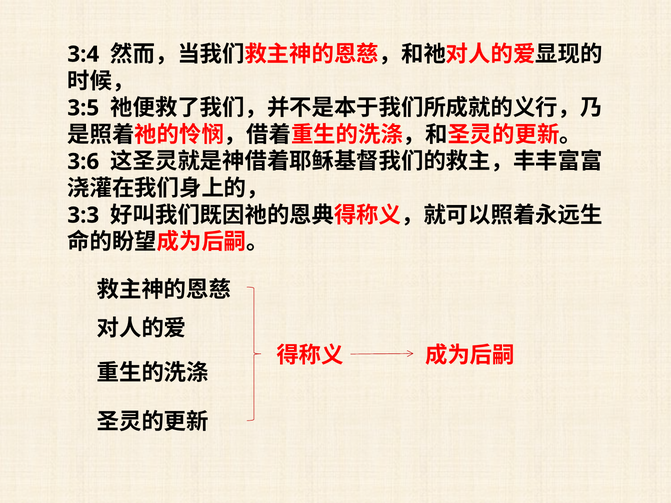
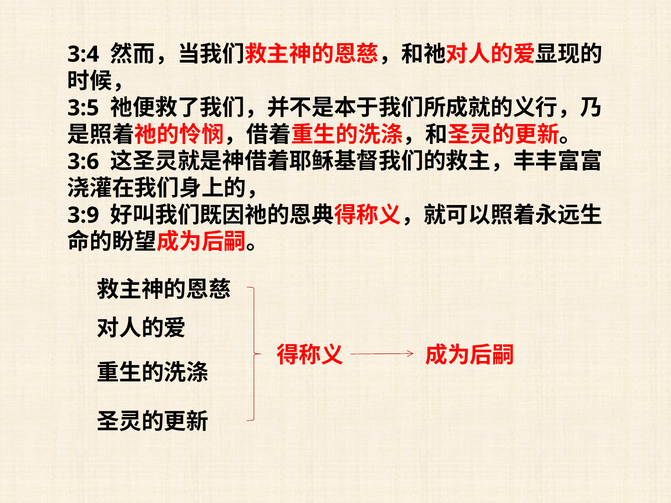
3:3: 3:3 -> 3:9 (83, 215)
